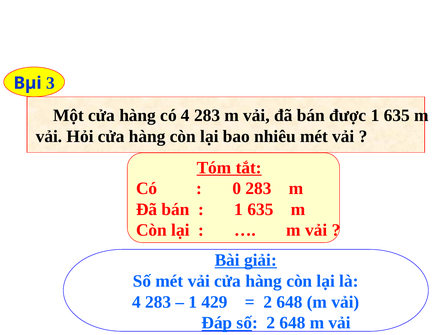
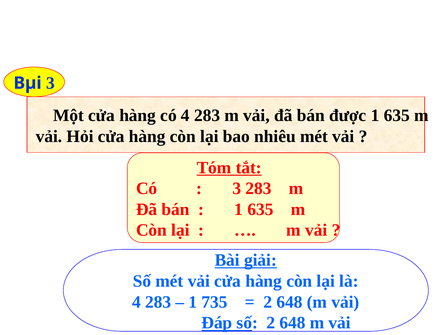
0: 0 -> 3 (237, 189)
429: 429 -> 735 (215, 302)
